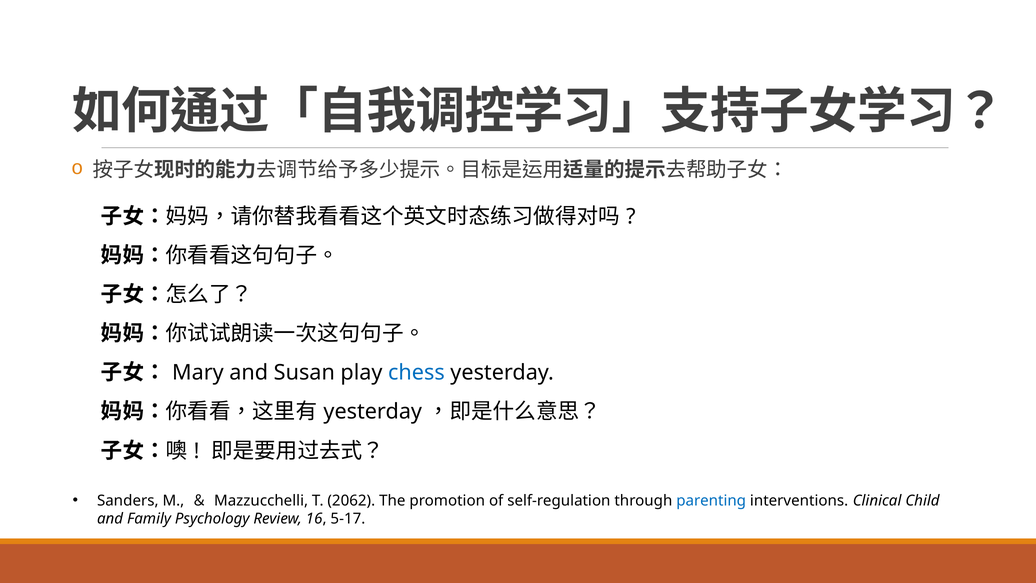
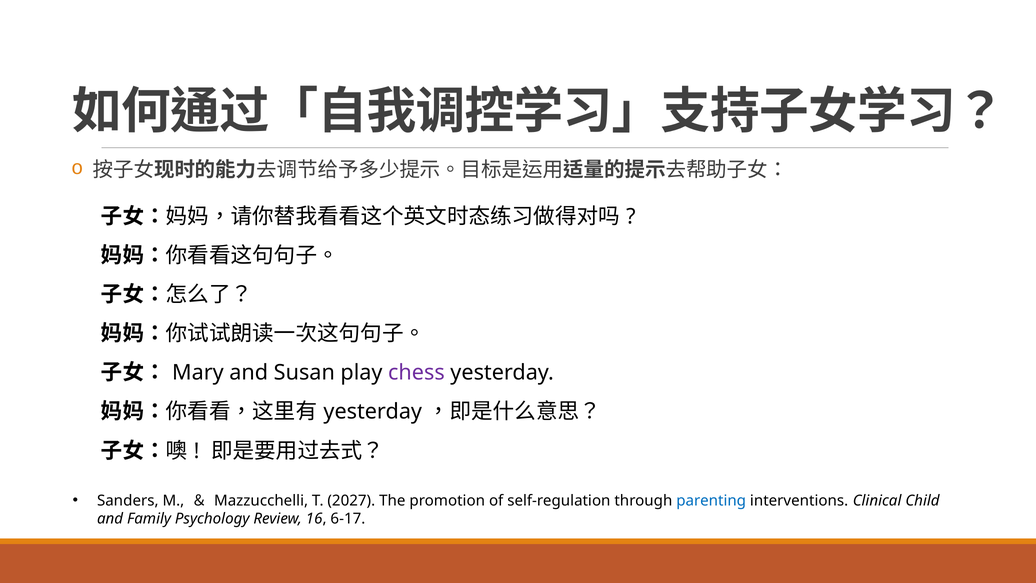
chess colour: blue -> purple (416, 373)
2062: 2062 -> 2027 (351, 500)
5-17: 5-17 -> 6-17 (348, 518)
